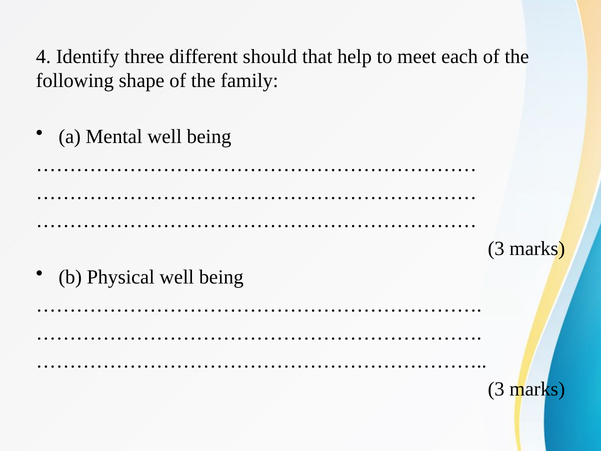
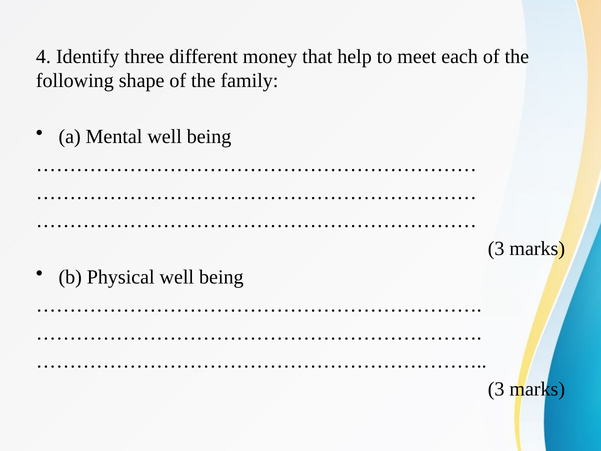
should: should -> money (270, 56)
